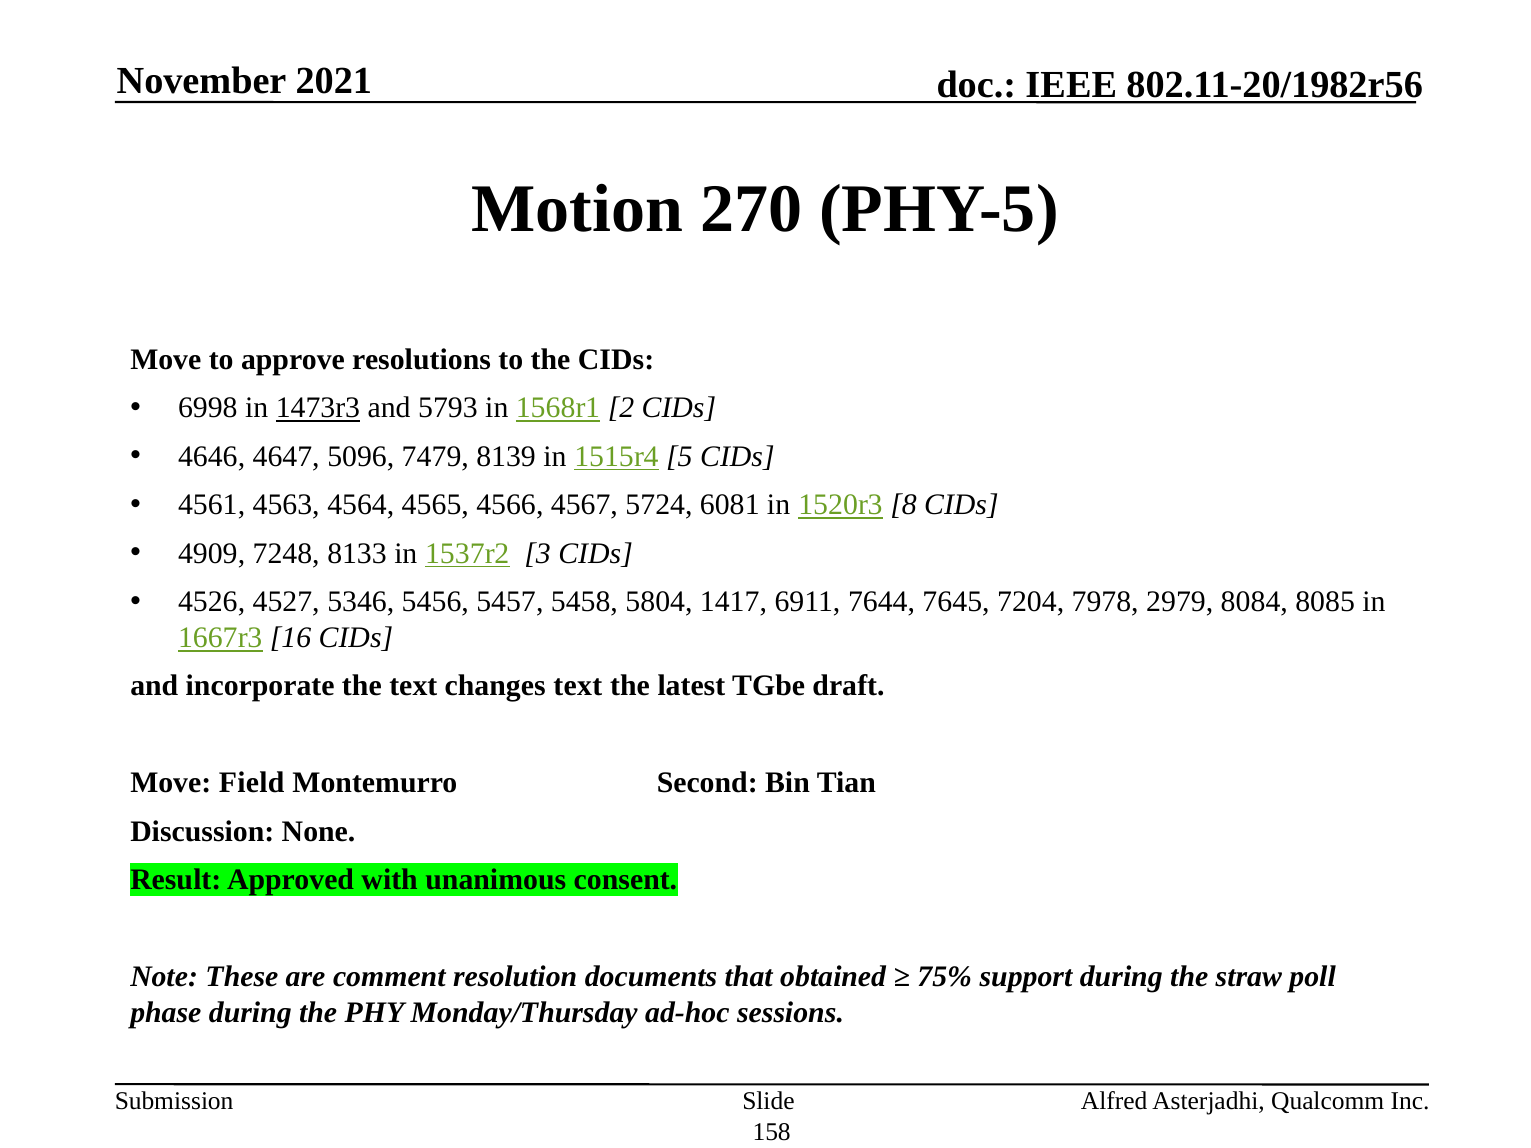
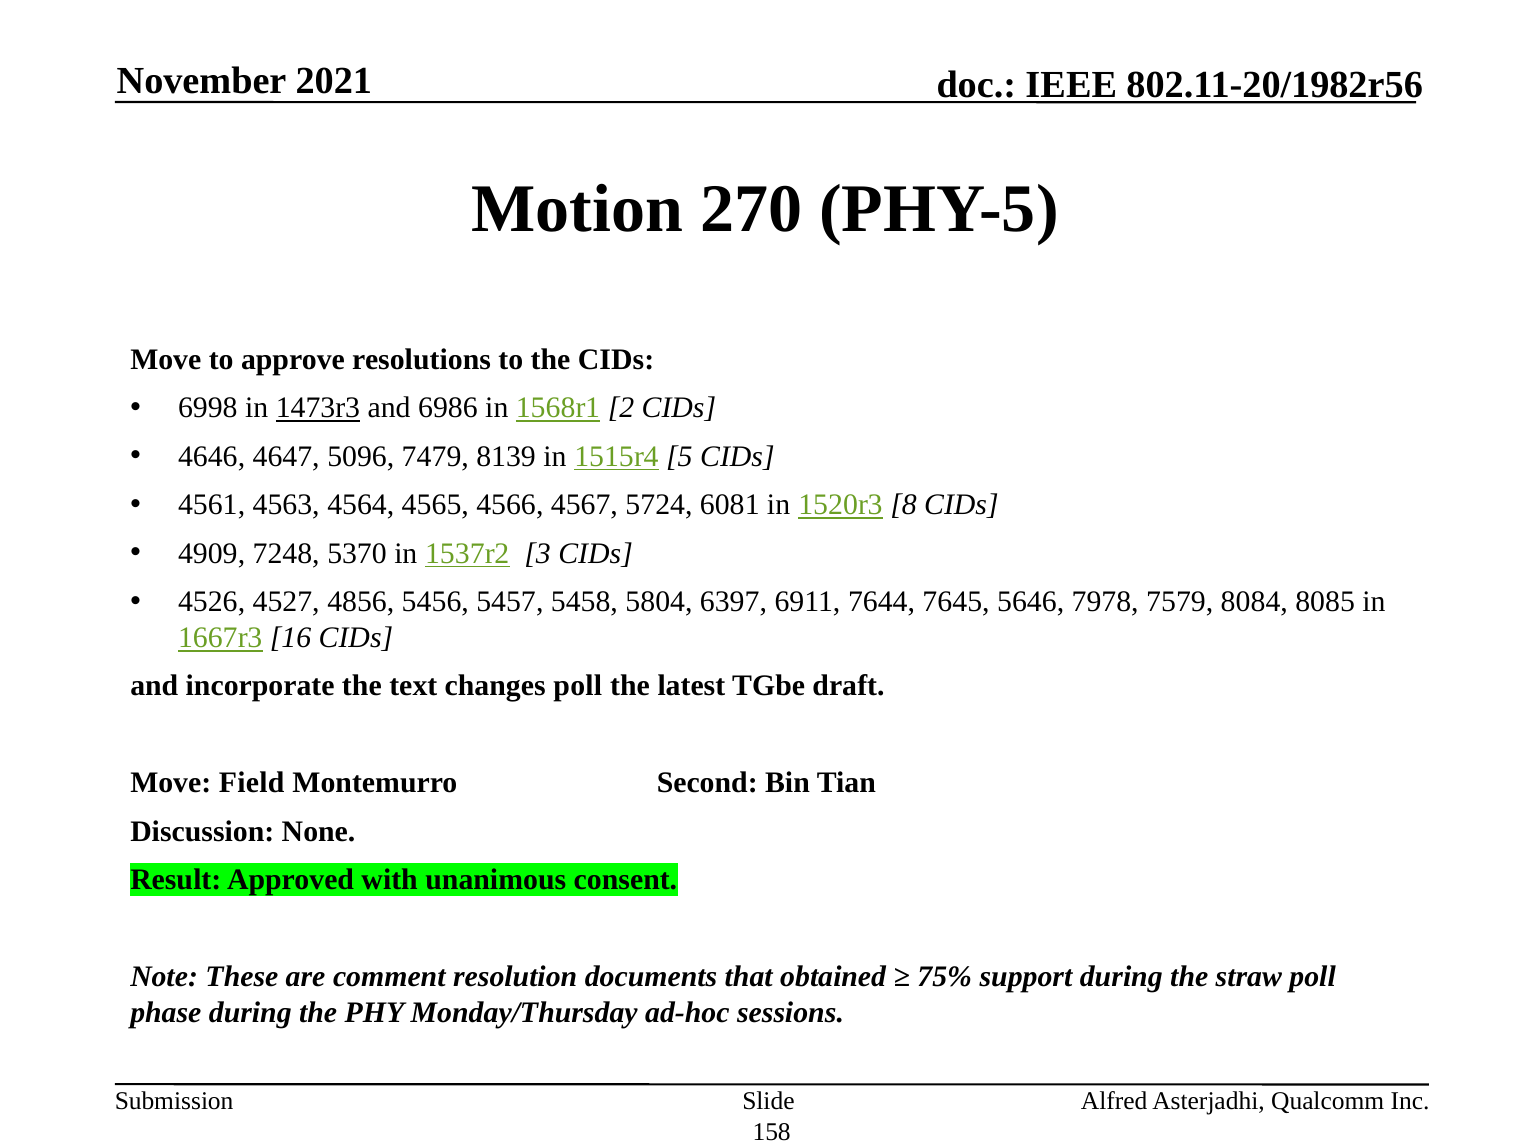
5793: 5793 -> 6986 (448, 408)
8133: 8133 -> 5370 (357, 553)
5346: 5346 -> 4856 (361, 602)
1417: 1417 -> 6397 (733, 602)
7204: 7204 -> 5646 (1031, 602)
2979: 2979 -> 7579 (1180, 602)
changes text: text -> poll (578, 686)
